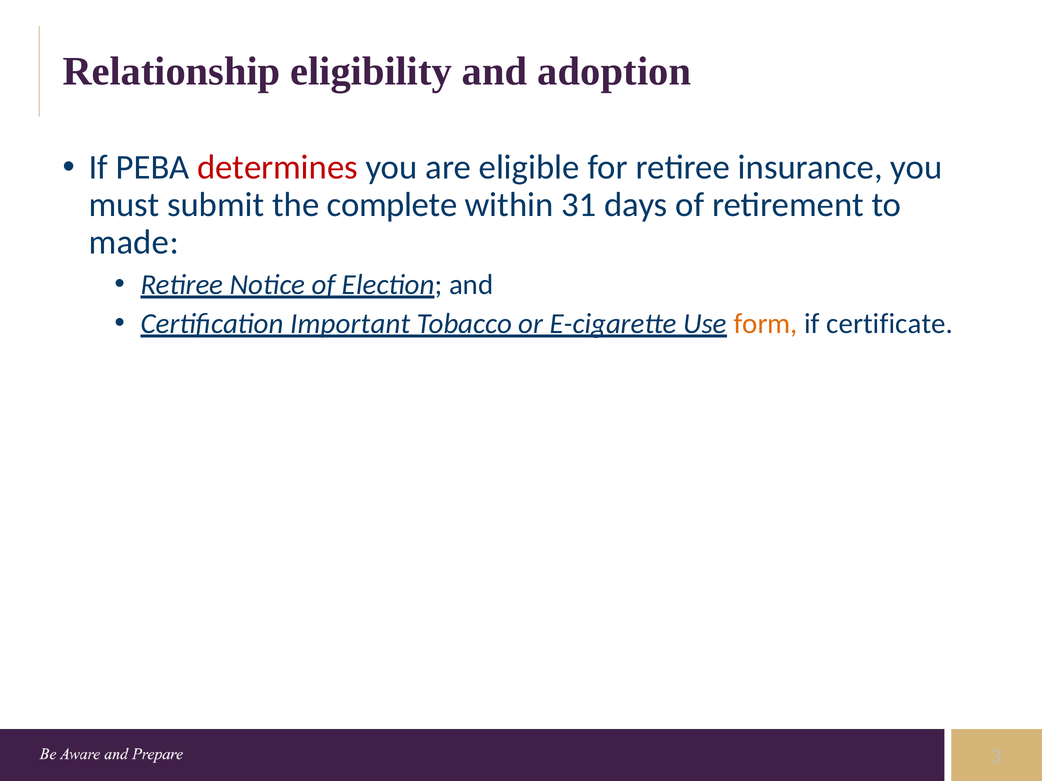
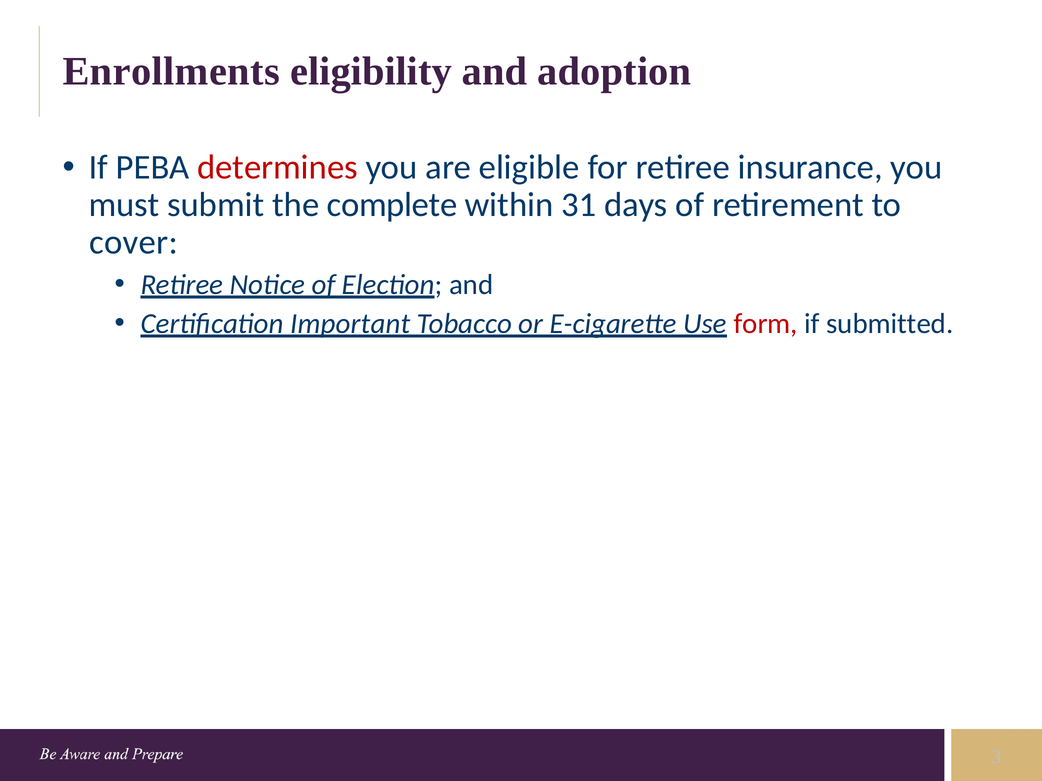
Relationship: Relationship -> Enrollments (171, 72)
made: made -> cover (134, 243)
form colour: orange -> red (766, 324)
certificate: certificate -> submitted (890, 324)
